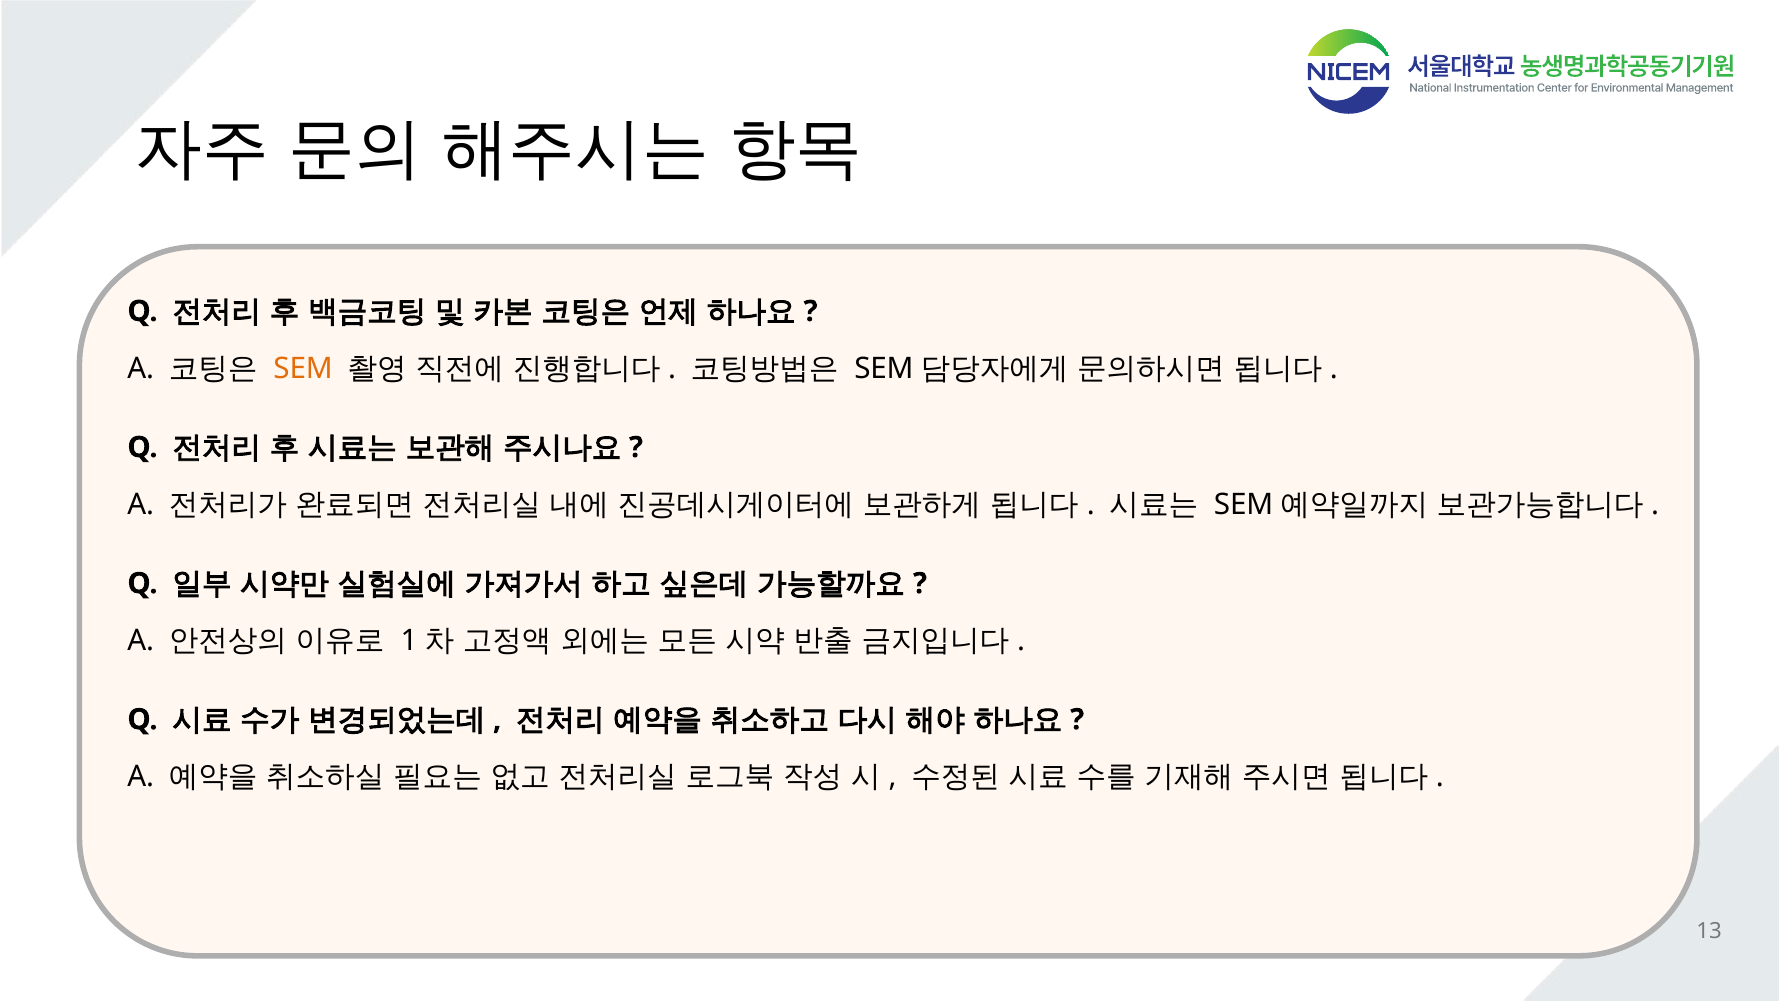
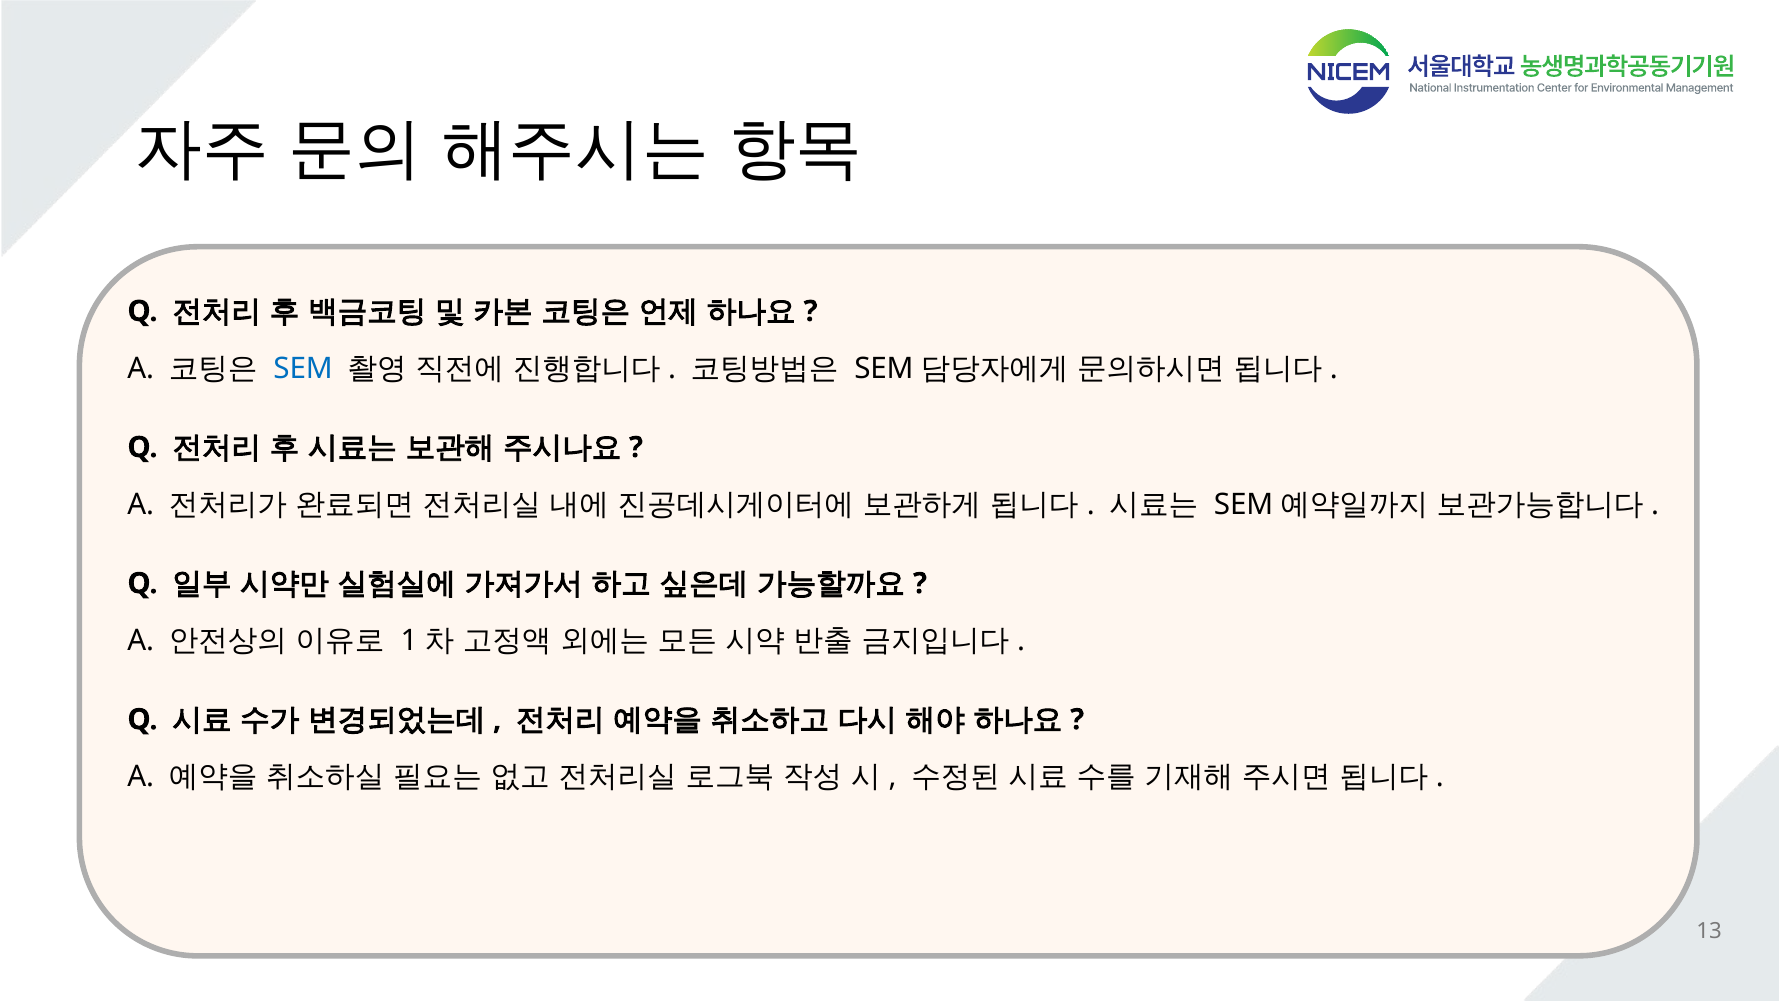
SEM colour: orange -> blue (303, 369)
